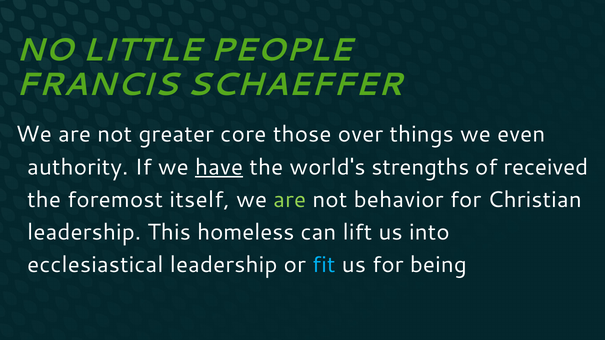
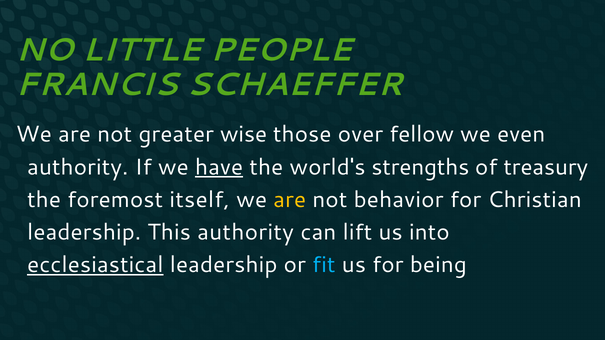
core: core -> wise (244, 135)
things: things -> fellow (422, 135)
received: received -> treasury (546, 167)
are colour: light green -> yellow (290, 200)
This homeless: homeless -> authority (246, 232)
ecclesiastical underline: none -> present (95, 265)
